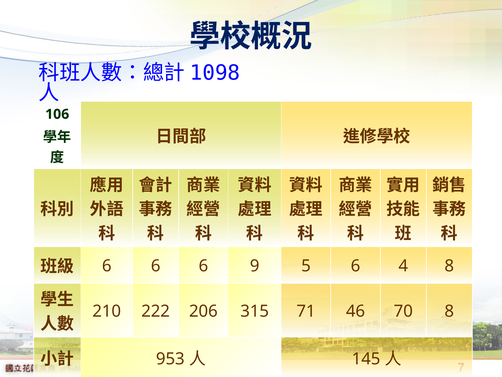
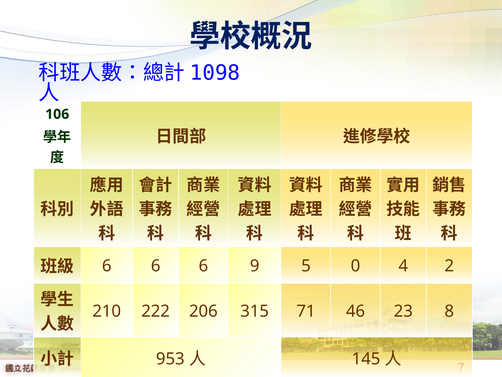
6: 6 -> 0 (355, 266)
4 8: 8 -> 2 (449, 266)
70: 70 -> 23 (403, 311)
